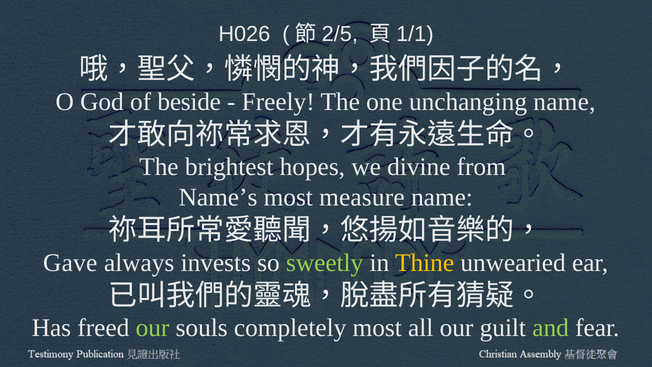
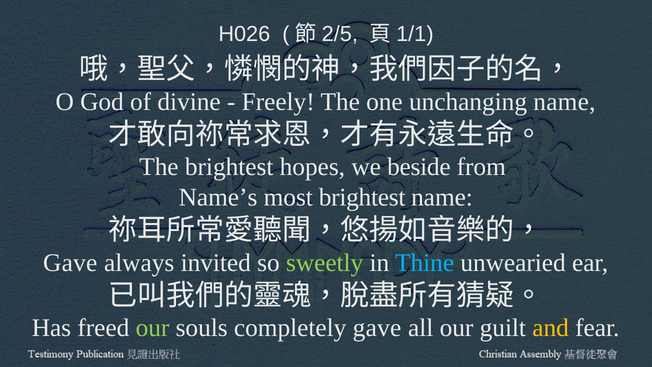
beside: beside -> divine (189, 102)
divine: divine -> beside (419, 167)
most measure: measure -> brightest (362, 197)
invests: invests -> invited (216, 263)
Thine colour: yellow -> light blue (425, 263)
completely most: most -> gave (377, 328)
and colour: light green -> yellow (551, 328)
